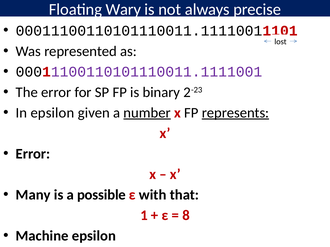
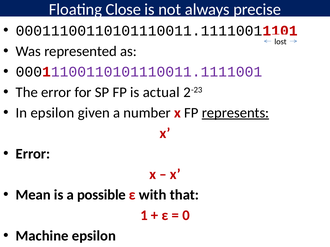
Wary: Wary -> Close (123, 9)
binary: binary -> actual (161, 92)
number underline: present -> none (147, 113)
Many: Many -> Mean (33, 195)
8: 8 -> 0 (186, 216)
